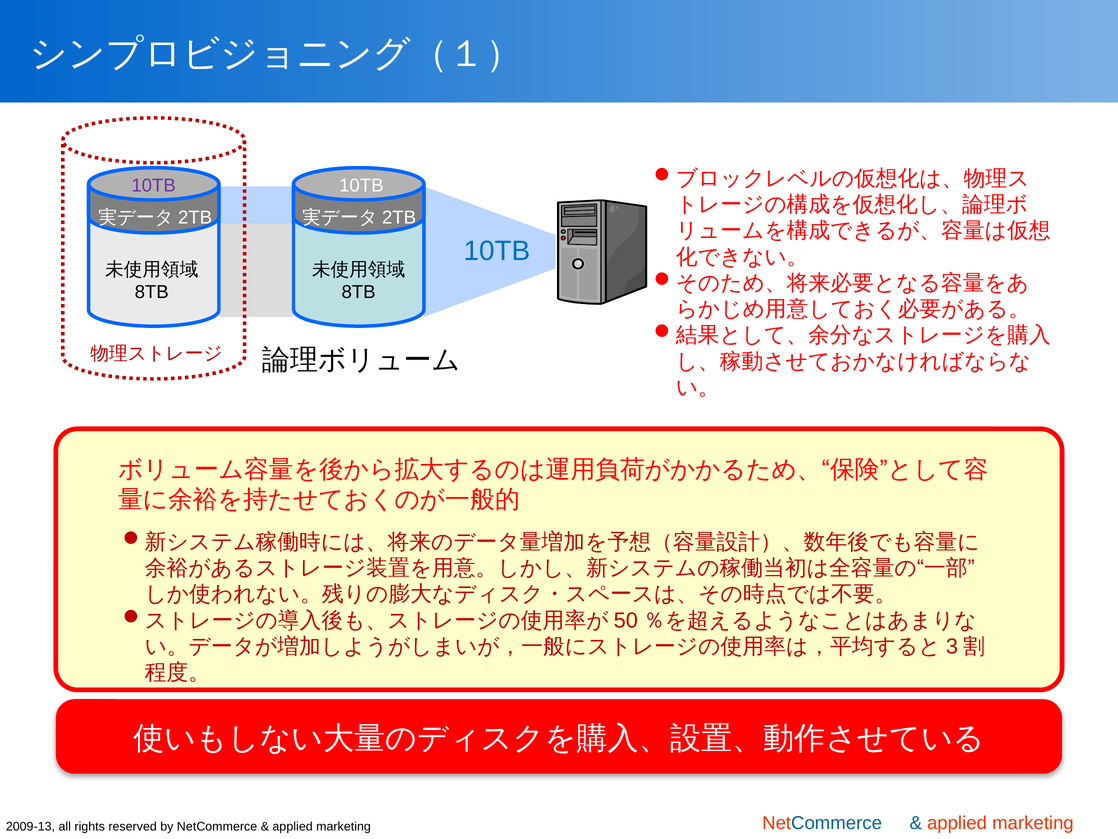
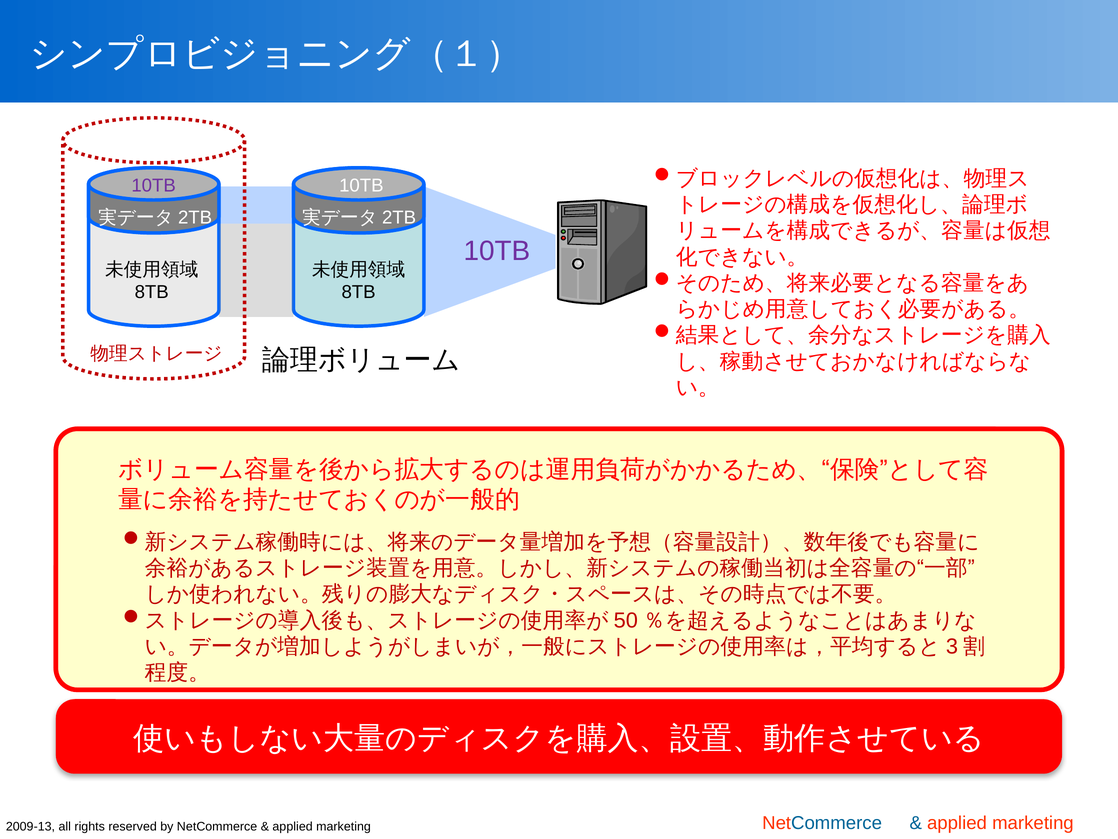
10TB colour: blue -> purple (497, 251)
